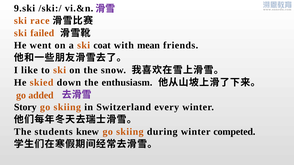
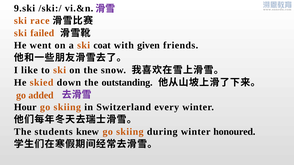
mean: mean -> given (148, 45)
enthusiasm: enthusiasm -> outstanding (127, 83)
Story: Story -> Hour (25, 107)
competed: competed -> honoured (234, 132)
